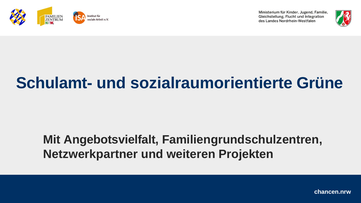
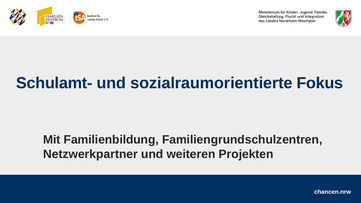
Grüne: Grüne -> Fokus (320, 83)
Angebotsvielfalt: Angebotsvielfalt -> Familienbildung (111, 140)
